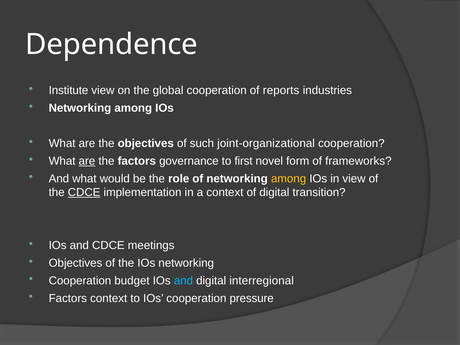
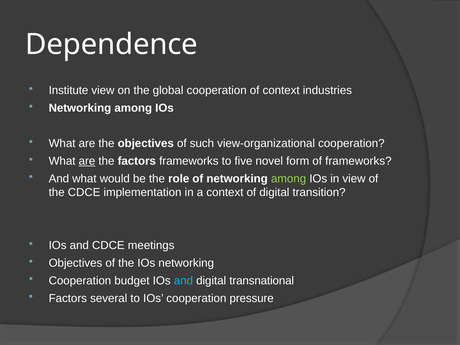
of reports: reports -> context (281, 90)
joint-organizational: joint-organizational -> view-organizational (266, 143)
factors governance: governance -> frameworks (189, 161)
first: first -> five (243, 161)
among colour: yellow -> light green (289, 179)
CDCE underline: present -> none (84, 192)
interregional: interregional -> transnational (262, 281)
Factors context: context -> several (109, 298)
